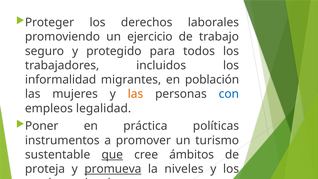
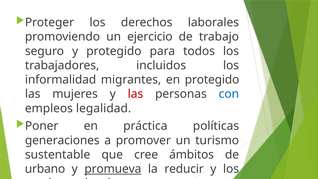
en población: población -> protegido (212, 80)
las colour: orange -> red (135, 94)
instrumentos: instrumentos -> generaciones (62, 140)
que underline: present -> none (112, 155)
proteja: proteja -> urbano (45, 169)
niveles: niveles -> reducir (184, 169)
